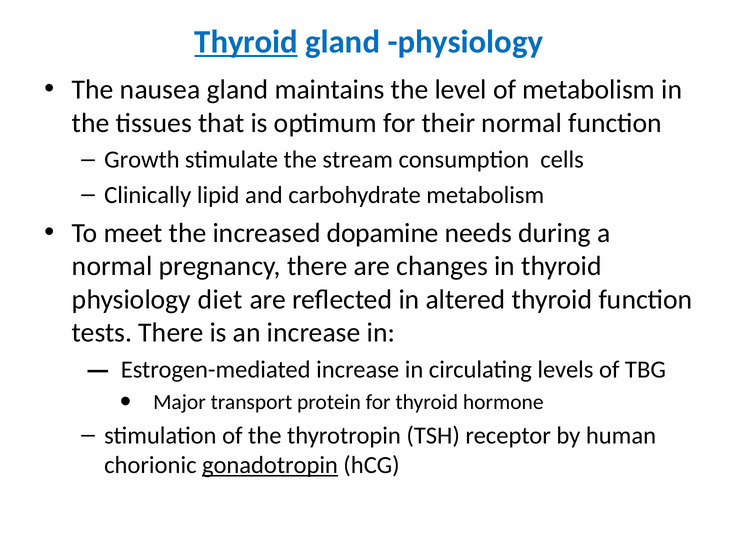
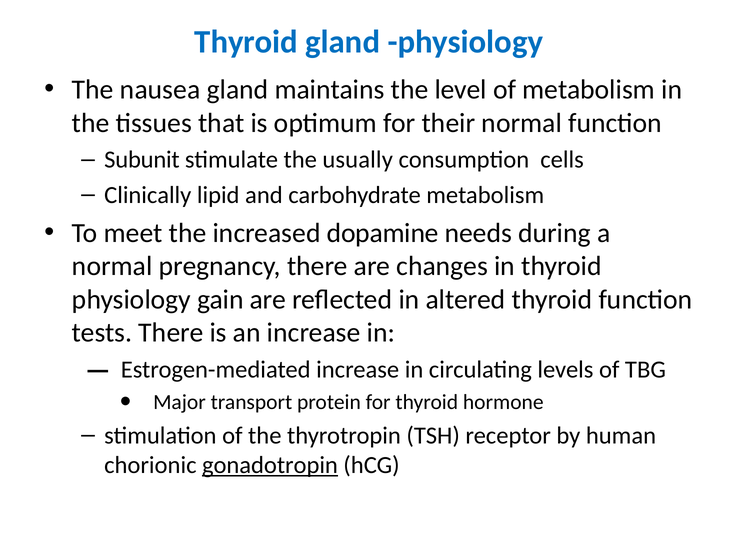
Thyroid underline: present -> none (246, 42)
Growth: Growth -> Subunit (142, 160)
stream: stream -> usually (358, 160)
diet: diet -> gain (220, 300)
